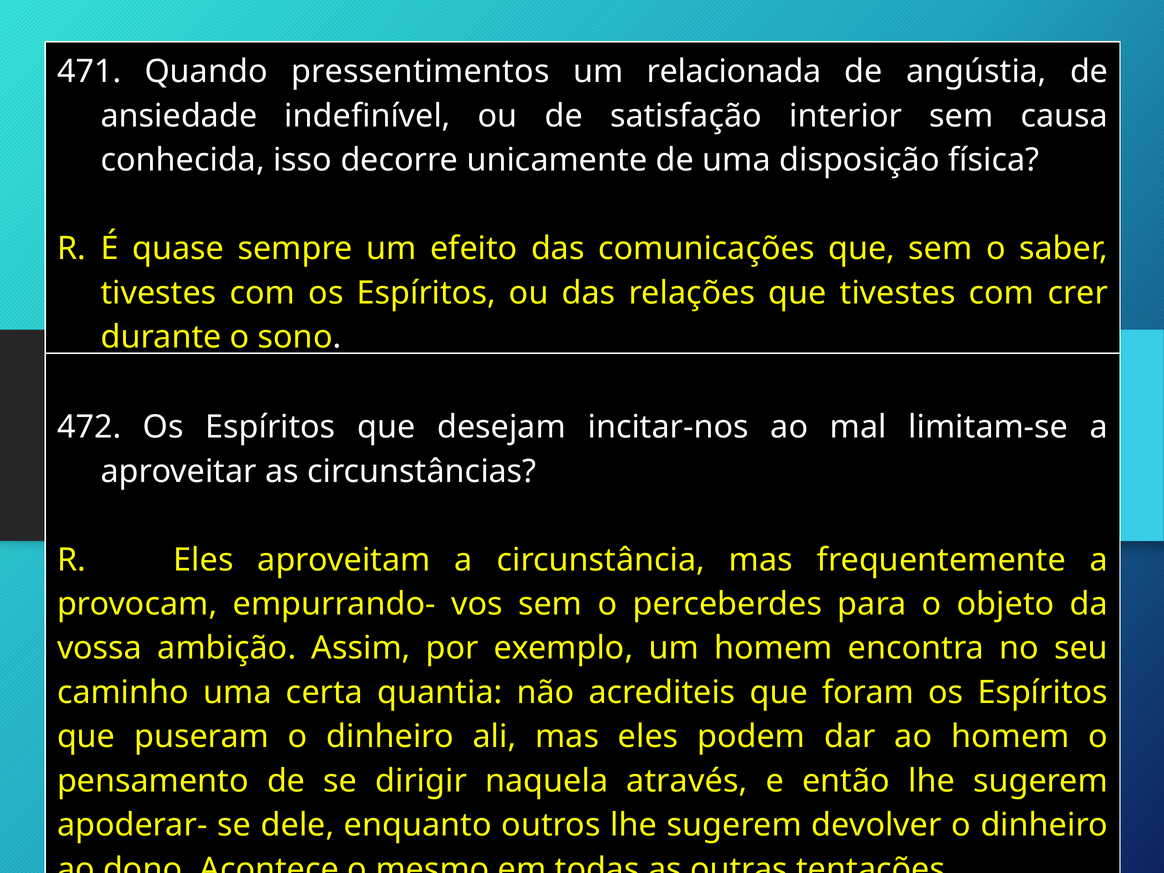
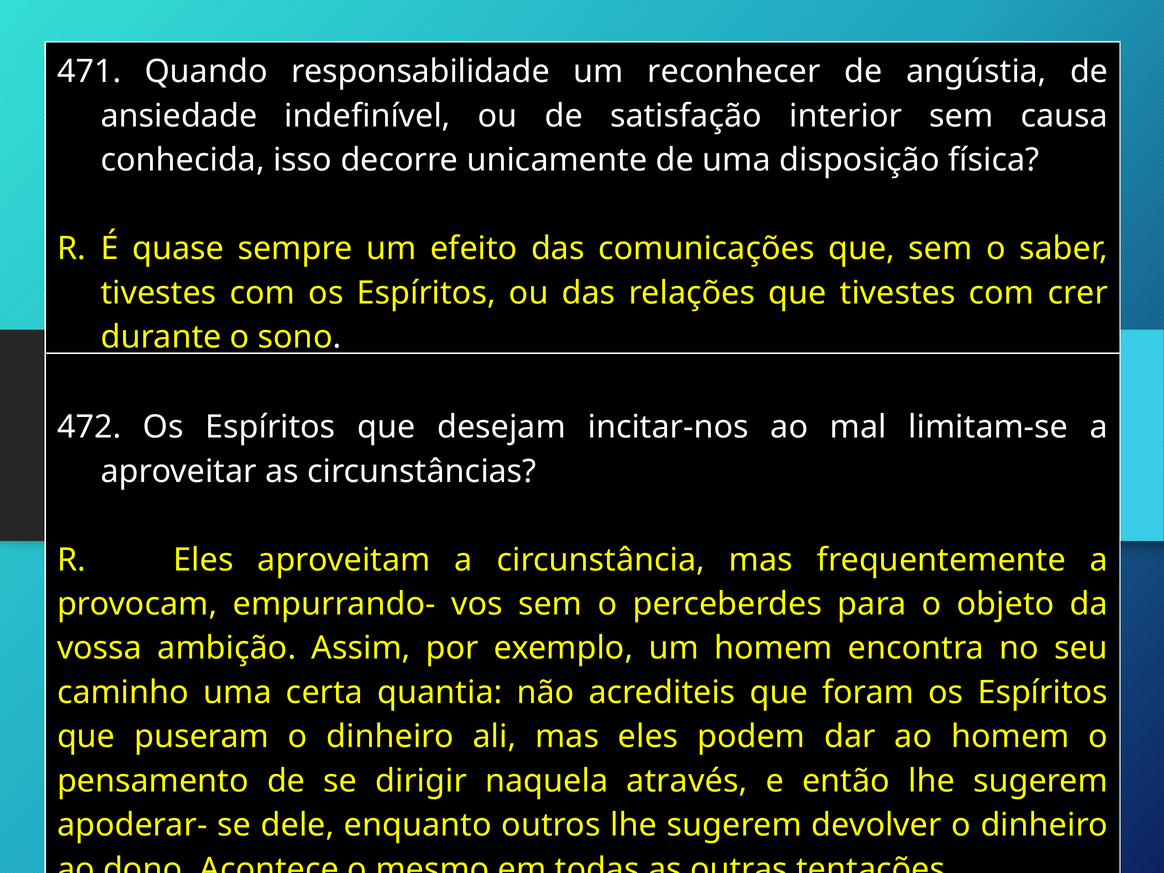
pressentimentos: pressentimentos -> responsabilidade (421, 72)
relacionada: relacionada -> reconhecer (734, 72)
